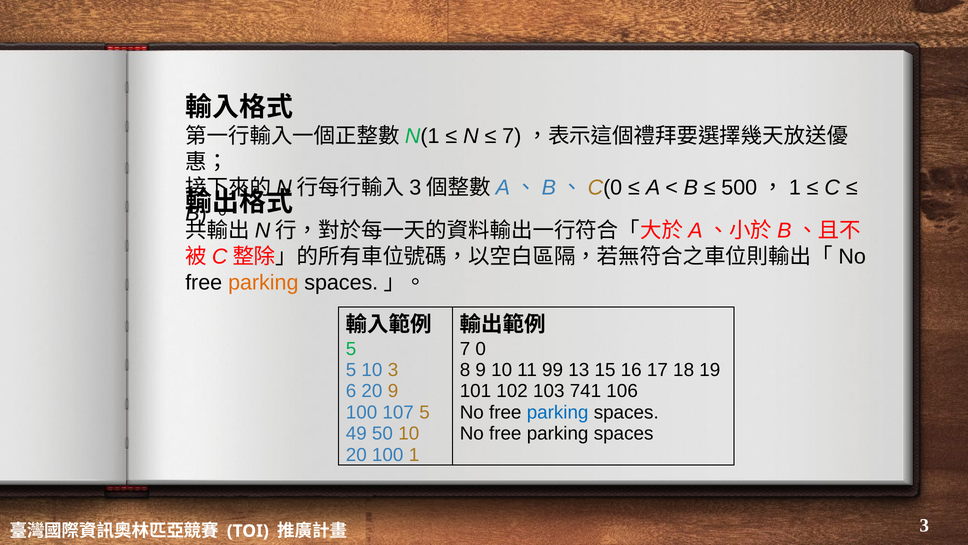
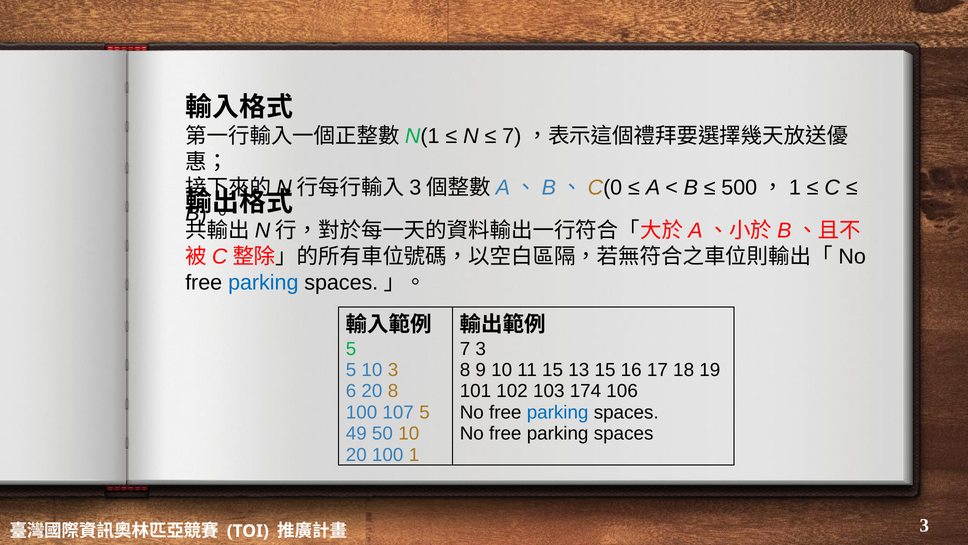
parking colour: orange -> blue (263, 282)
7 0: 0 -> 3 (481, 349)
11 99: 99 -> 15 (553, 370)
20 9: 9 -> 8 (393, 391)
741: 741 -> 174 (585, 391)
